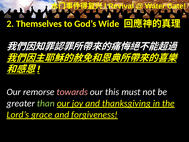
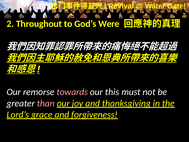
Themselves: Themselves -> Throughout (39, 24)
Wide: Wide -> Were (109, 24)
than colour: light green -> pink (46, 103)
